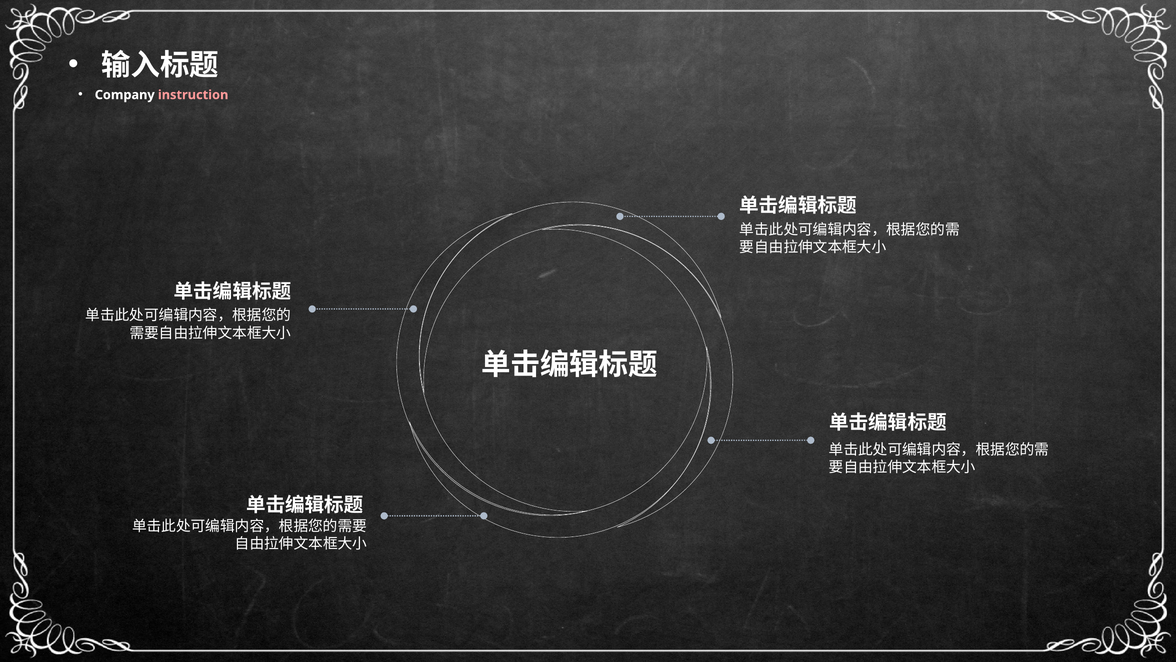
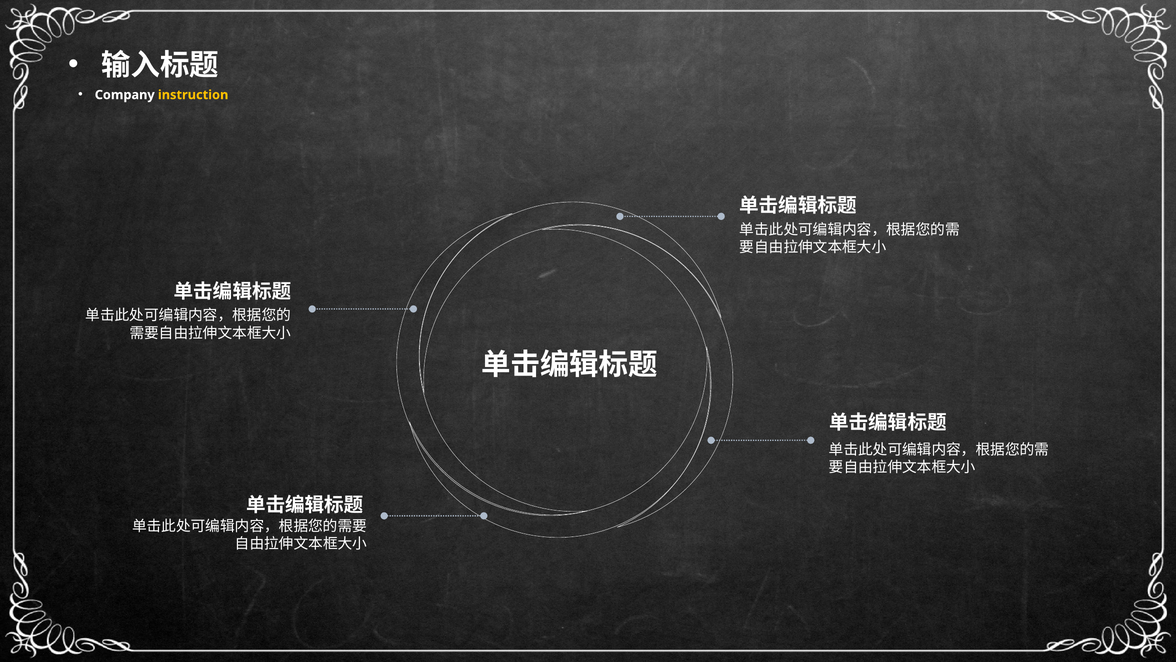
instruction colour: pink -> yellow (193, 95)
